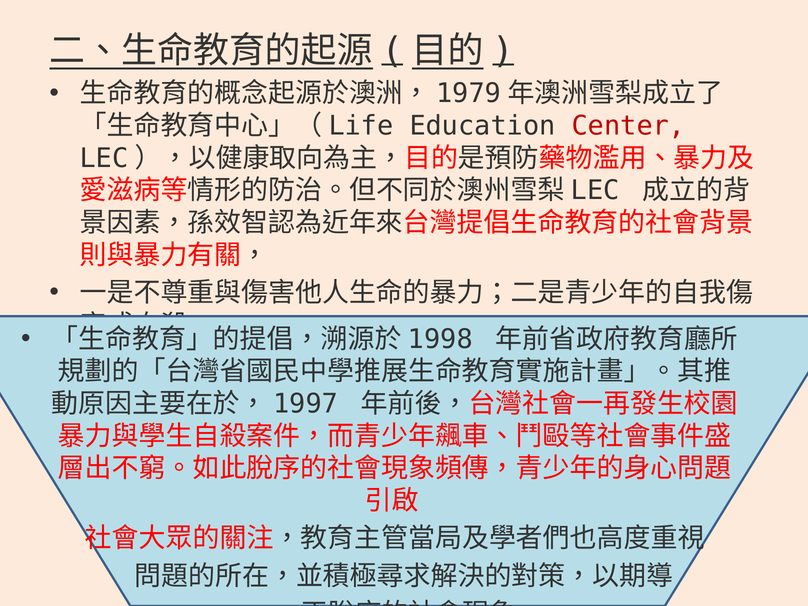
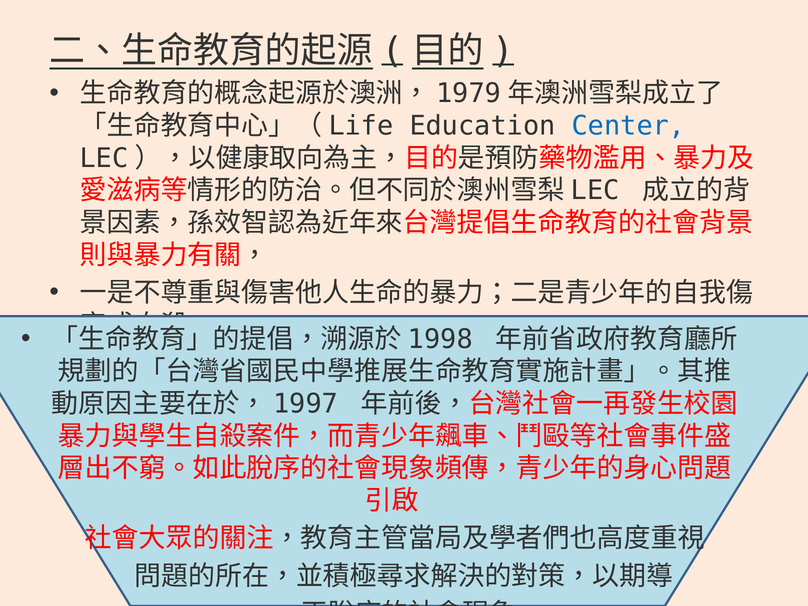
Center colour: red -> blue (628, 126)
